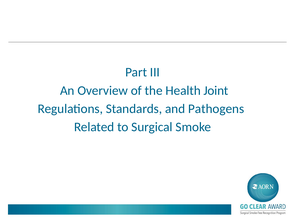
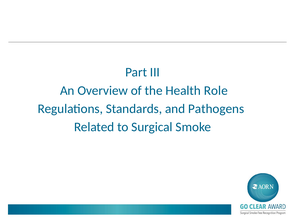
Joint: Joint -> Role (216, 91)
